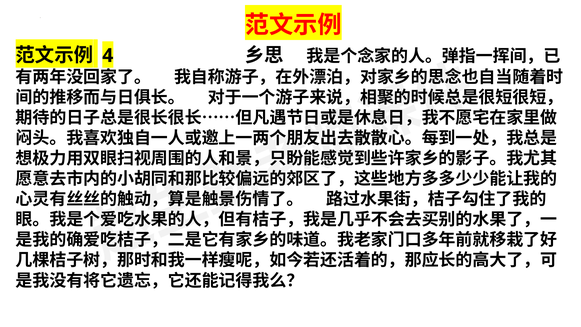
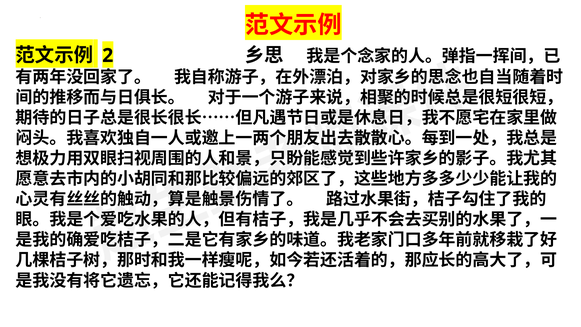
4: 4 -> 2 (108, 56)
